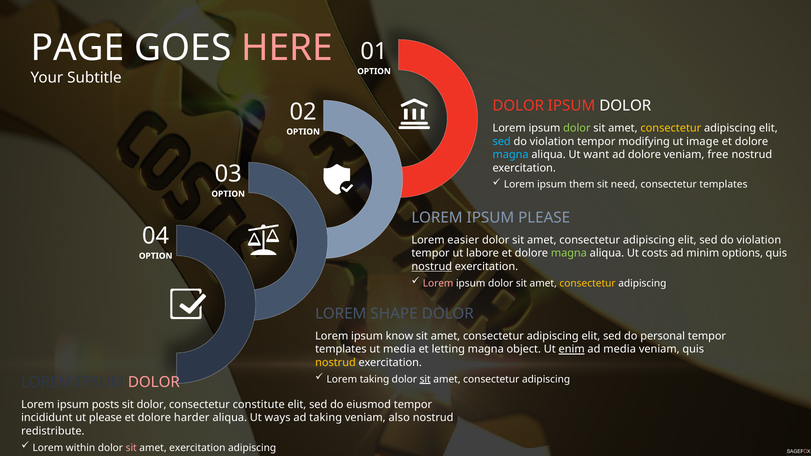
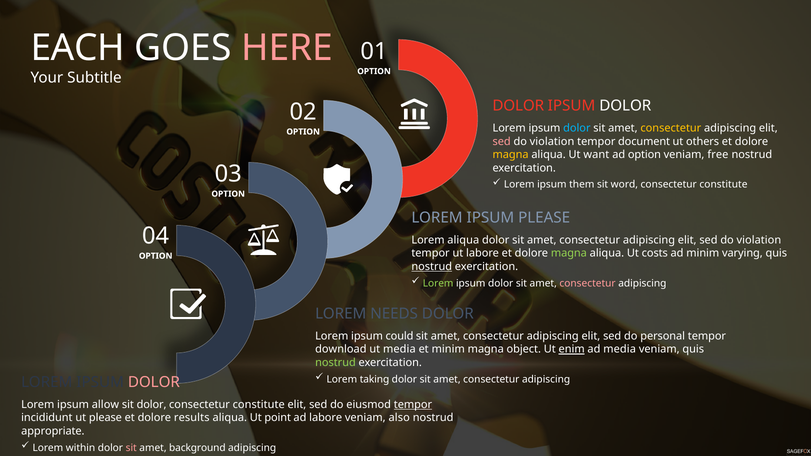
PAGE: PAGE -> EACH (78, 48)
dolor colour: light green -> light blue (577, 128)
sed colour: light blue -> pink (502, 142)
modifying: modifying -> document (644, 142)
image: image -> others (703, 142)
magna colour: light blue -> yellow (511, 155)
ad dolore: dolore -> option (644, 155)
need: need -> word (624, 185)
templates: templates -> constitute (723, 185)
Lorem easier: easier -> aliqua (463, 240)
options: options -> varying (742, 253)
Lorem colour: pink -> light green (438, 283)
consectetur colour: yellow -> pink (588, 283)
SHAPE: SHAPE -> NEEDS (394, 314)
know: know -> could (399, 336)
templates: templates -> download (341, 349)
et letting: letting -> minim (448, 349)
nostrud colour: yellow -> light green (335, 363)
sit underline: present -> none (425, 379)
posts: posts -> allow (105, 405)
tempor underline: none -> present (413, 405)
harder: harder -> results (192, 418)
ways: ways -> point (278, 418)
ad taking: taking -> labore (326, 418)
redistribute: redistribute -> appropriate (53, 431)
amet exercitation: exercitation -> background (197, 448)
